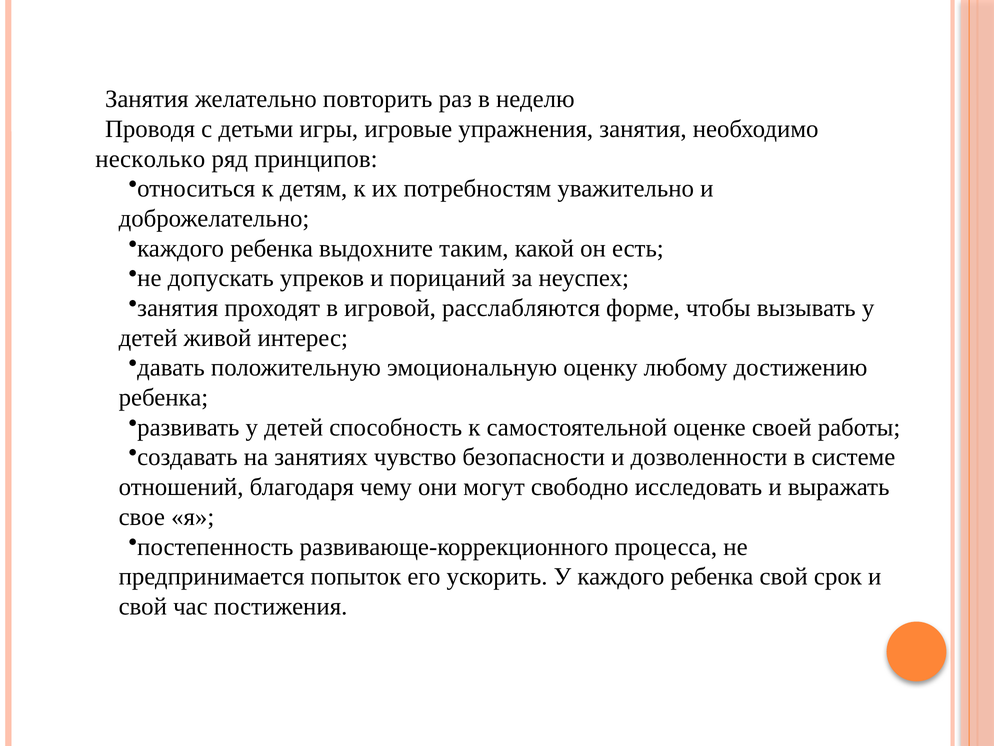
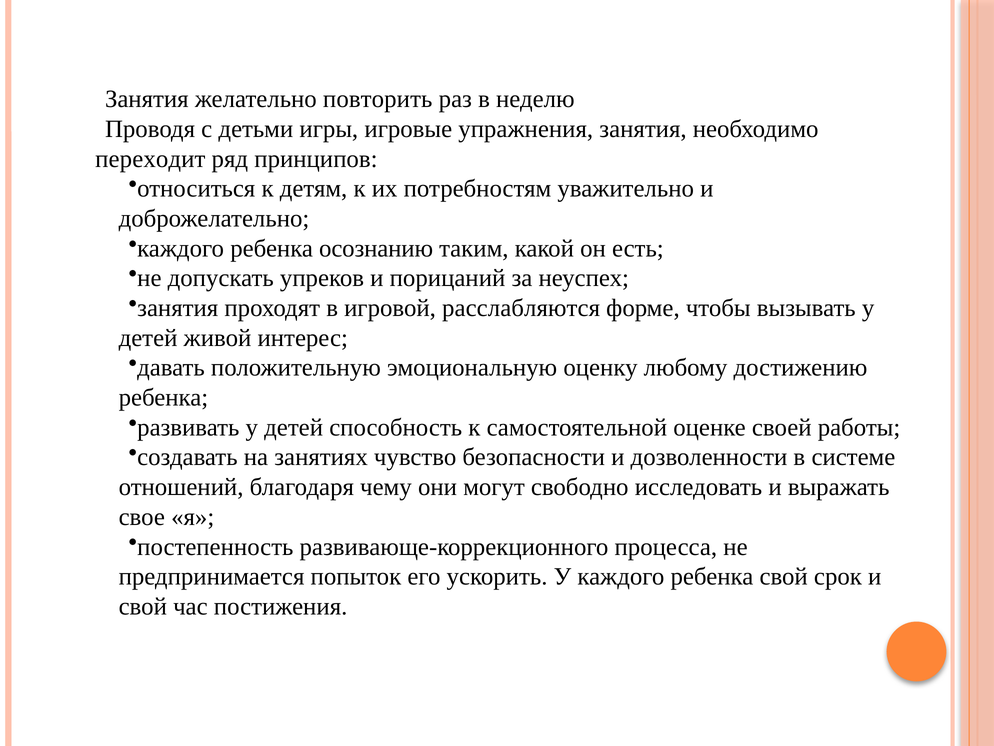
несколько: несколько -> переходит (150, 159)
выдохните: выдохните -> осознанию (376, 248)
